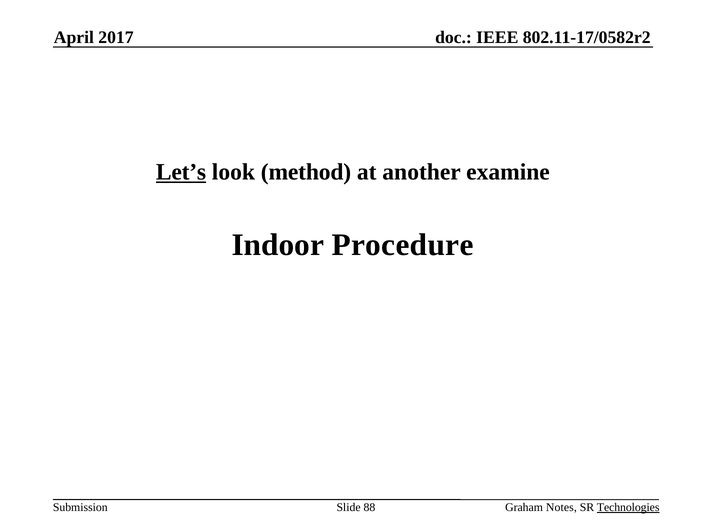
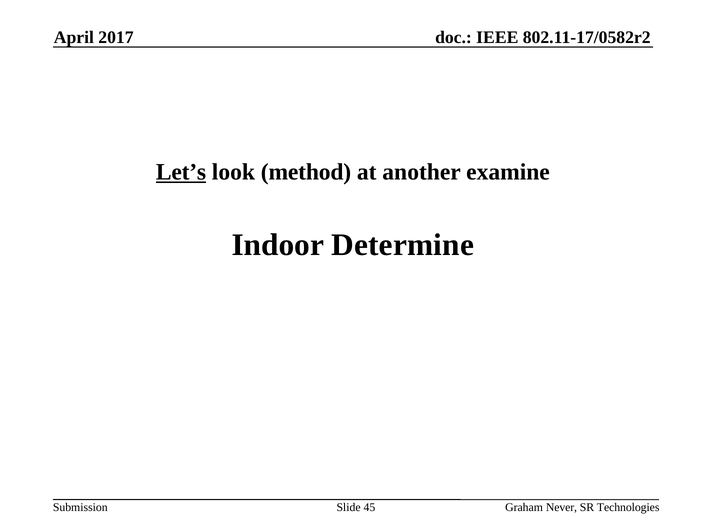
Procedure: Procedure -> Determine (403, 245)
88: 88 -> 45 (369, 508)
Notes: Notes -> Never (561, 508)
Technologies underline: present -> none (628, 508)
